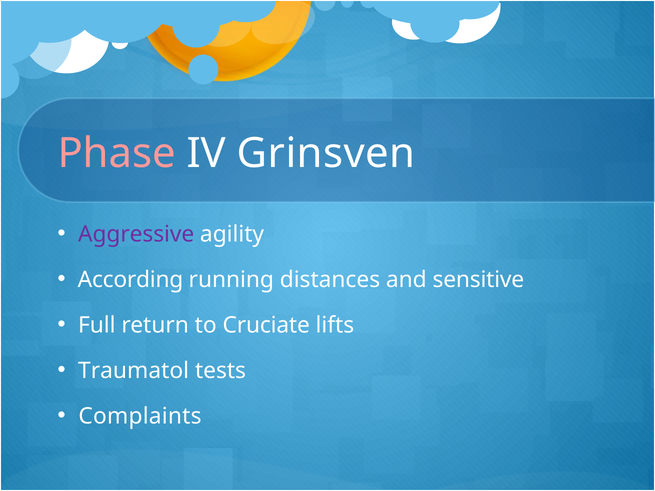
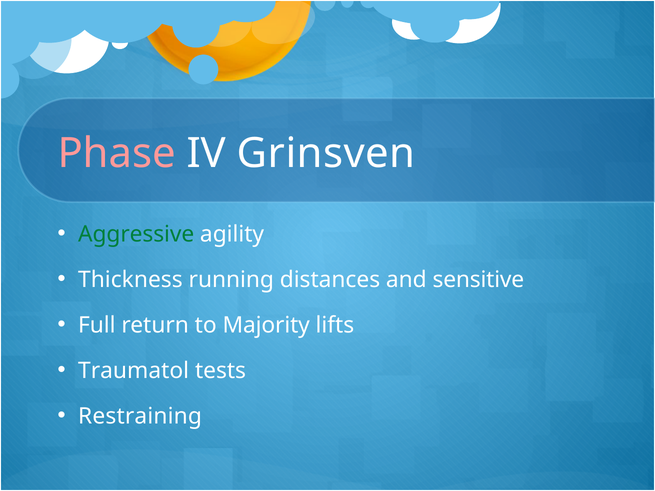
Aggressive colour: purple -> green (136, 234)
According: According -> Thickness (130, 280)
Cruciate: Cruciate -> Majority (266, 325)
Complaints: Complaints -> Restraining (140, 416)
